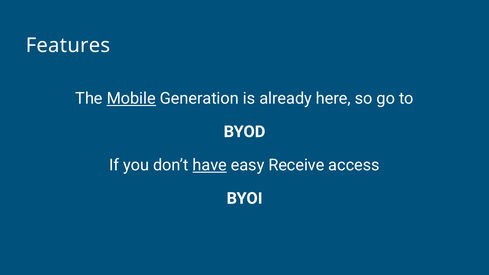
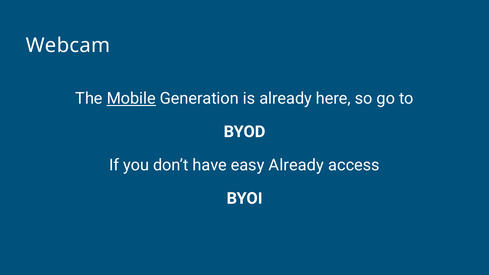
Features: Features -> Webcam (68, 45)
have underline: present -> none (210, 165)
easy Receive: Receive -> Already (296, 165)
